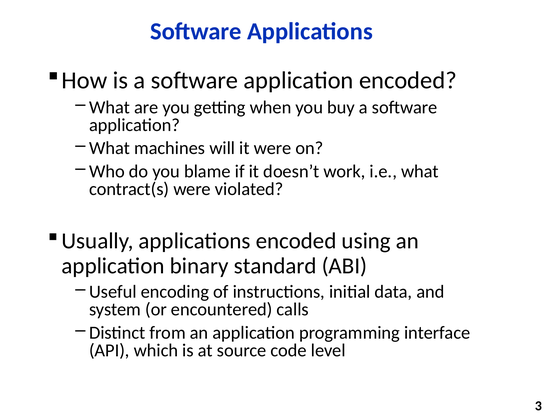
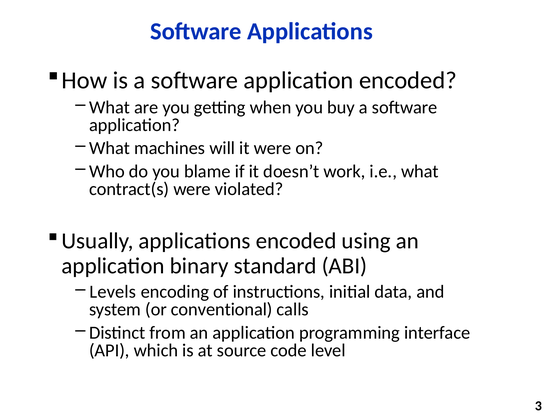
Useful: Useful -> Levels (113, 292)
encountered: encountered -> conventional (222, 310)
